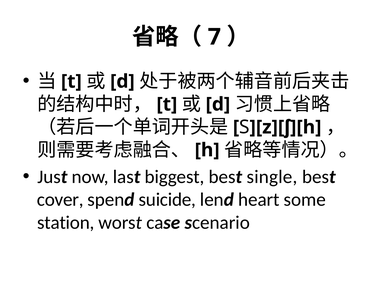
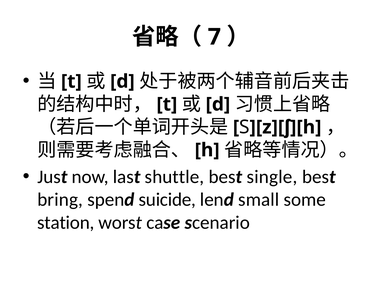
biggest: biggest -> shuttle (174, 177)
cover: cover -> bring (60, 200)
heart: heart -> small (259, 200)
